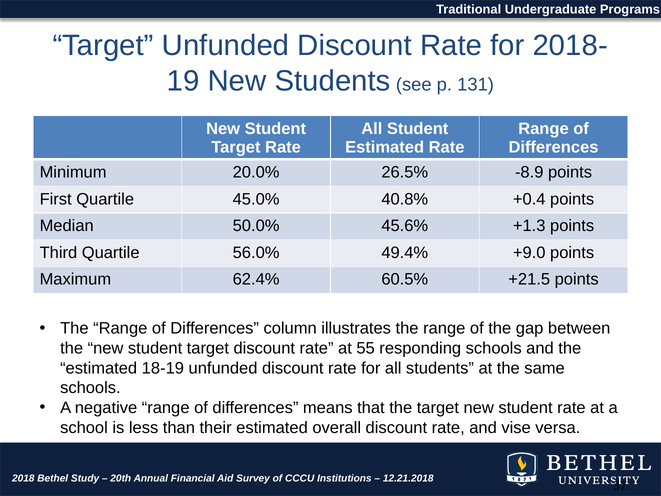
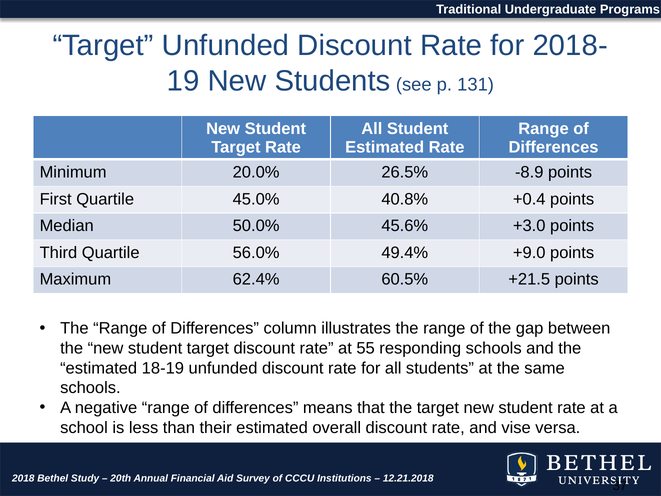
+1.3: +1.3 -> +3.0 (529, 226)
